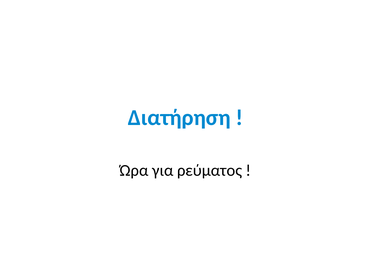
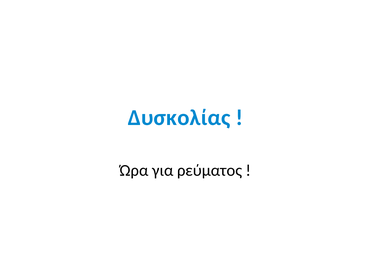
Διατήρηση: Διατήρηση -> Δυσκολίας (179, 118)
